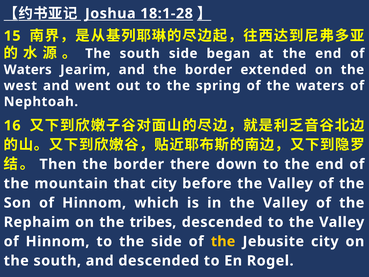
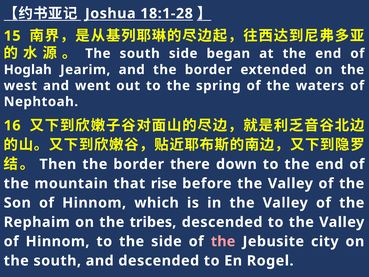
Waters: Waters -> Hoglah (28, 70)
that city: city -> rise (164, 183)
the colour: yellow -> pink (223, 241)
